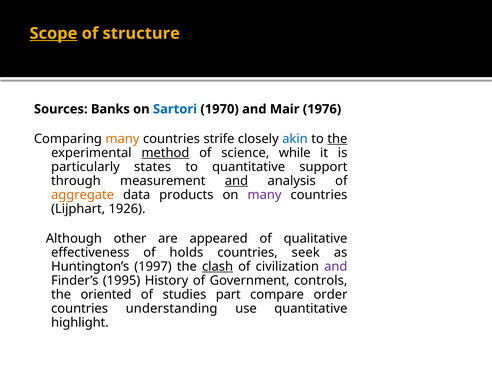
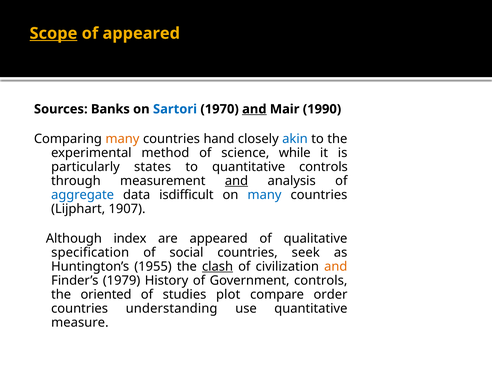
of structure: structure -> appeared (141, 33)
and underline: none -> present (254, 109)
1976: 1976 -> 1990 (322, 109)
strife: strife -> hand (219, 139)
the underline: present -> none (337, 139)
method underline: present -> none (165, 153)
quantitative support: support -> controls (323, 167)
aggregate colour: orange -> blue (83, 195)
products: products -> isdifficult (186, 195)
many colour: purple -> blue (264, 195)
1926: 1926 -> 1907 (127, 209)
other: other -> index (130, 238)
effectiveness: effectiveness -> specification (90, 252)
holds: holds -> social (186, 252)
1997: 1997 -> 1955 (153, 266)
and colour: purple -> orange (336, 266)
1995: 1995 -> 1979 (122, 281)
part: part -> plot (228, 295)
highlight: highlight -> measure (80, 323)
